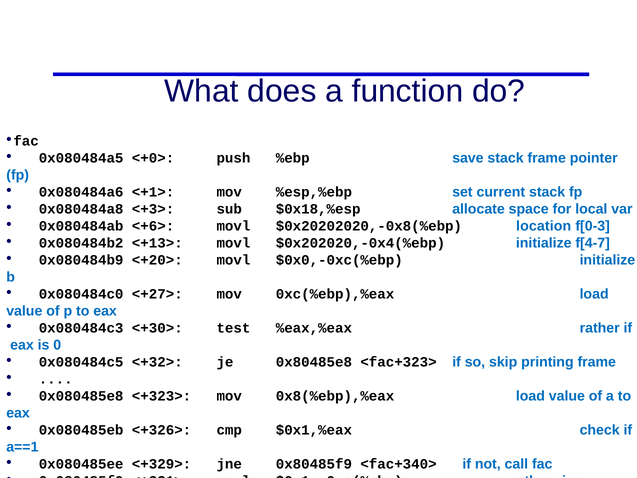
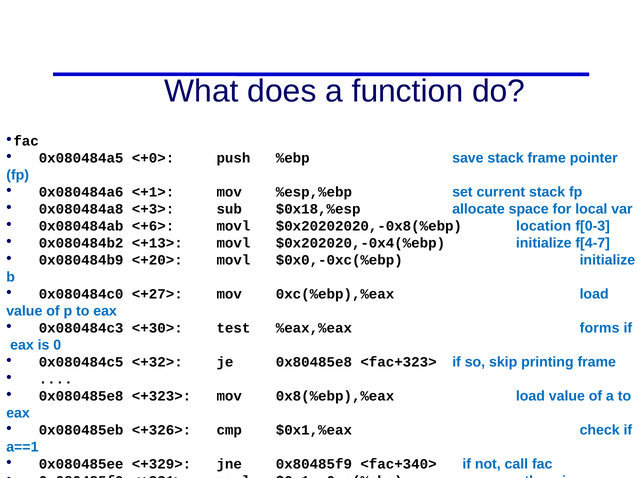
rather: rather -> forms (600, 328)
